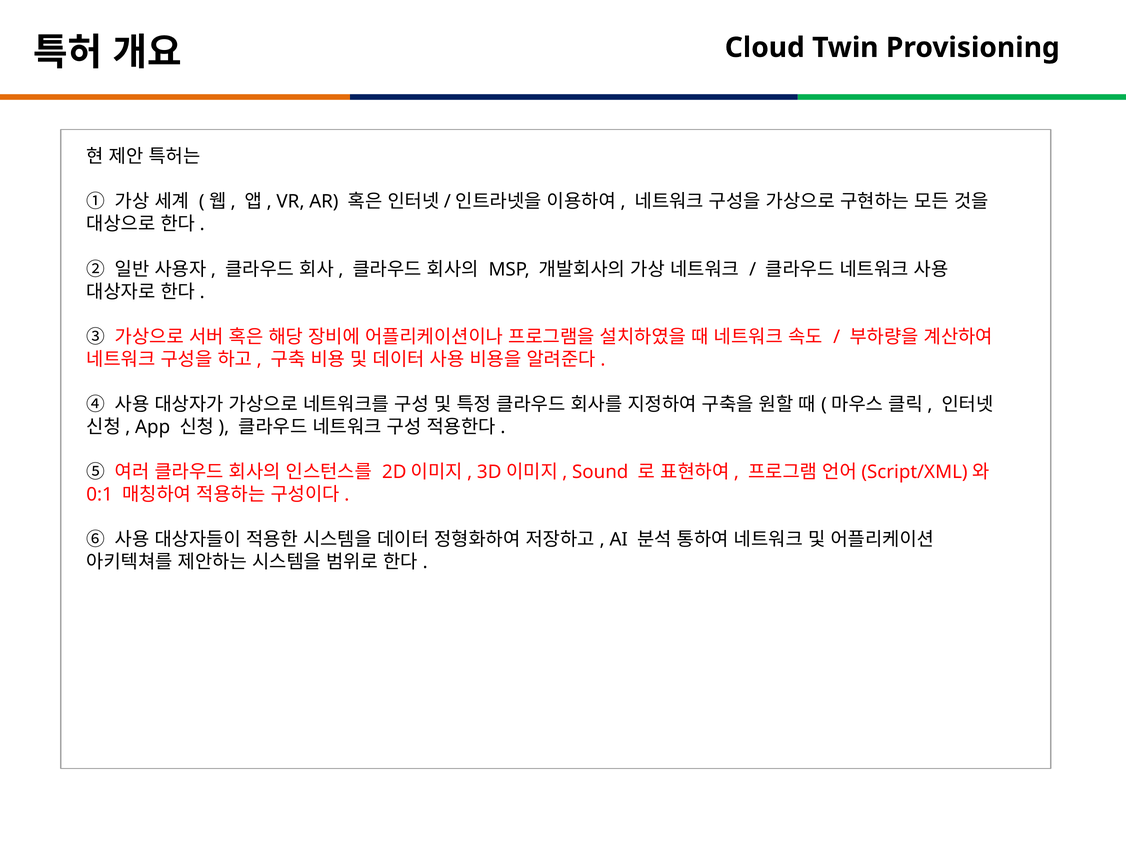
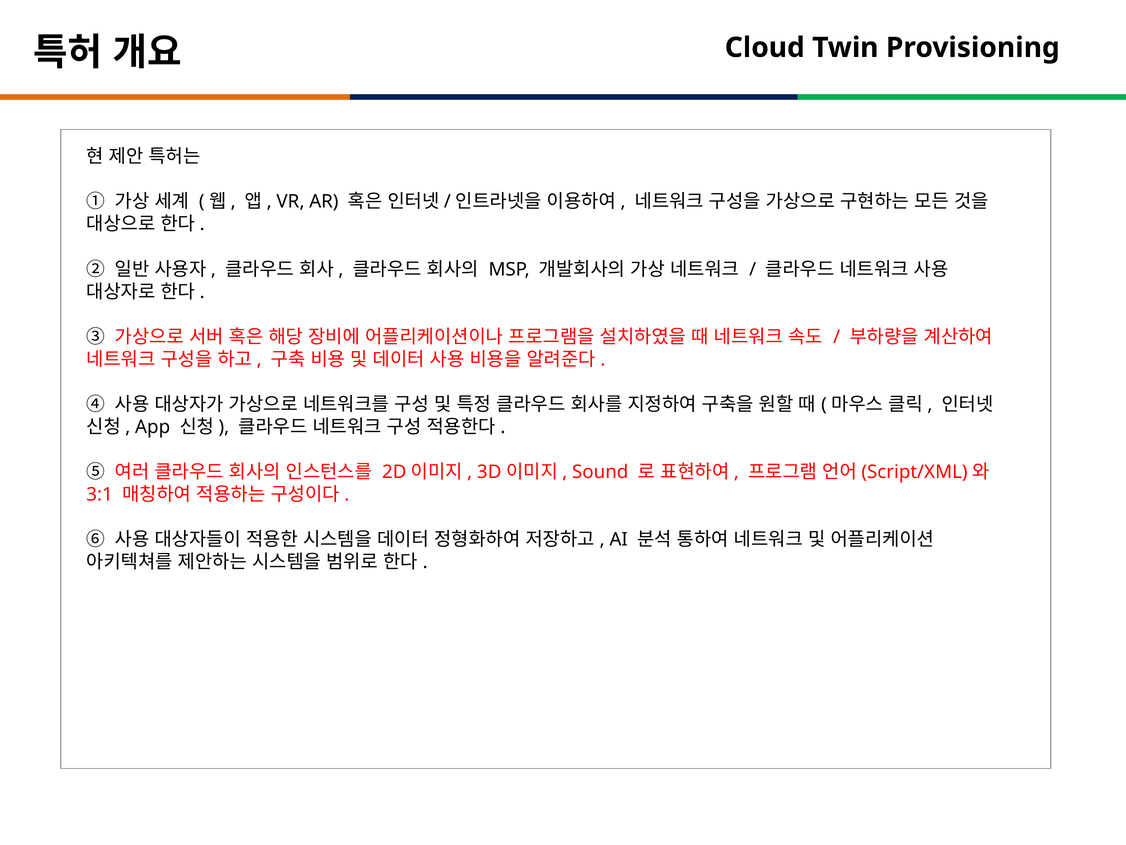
0:1: 0:1 -> 3:1 (100, 494)
